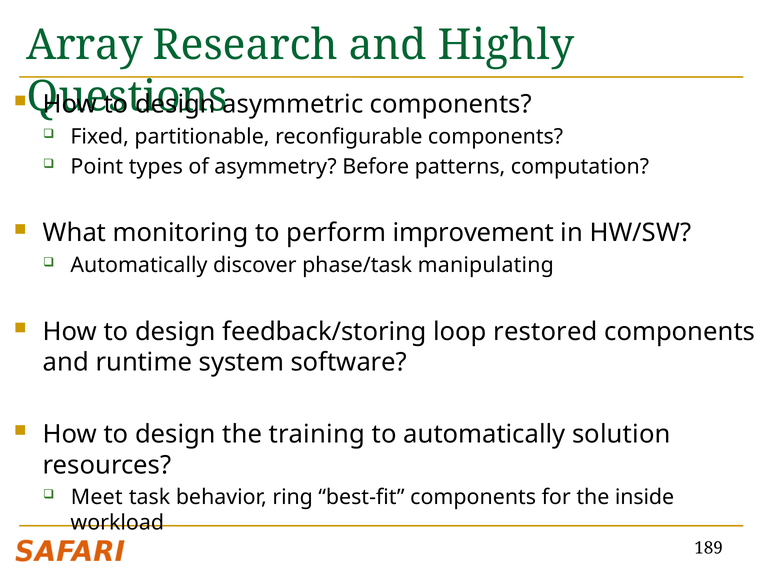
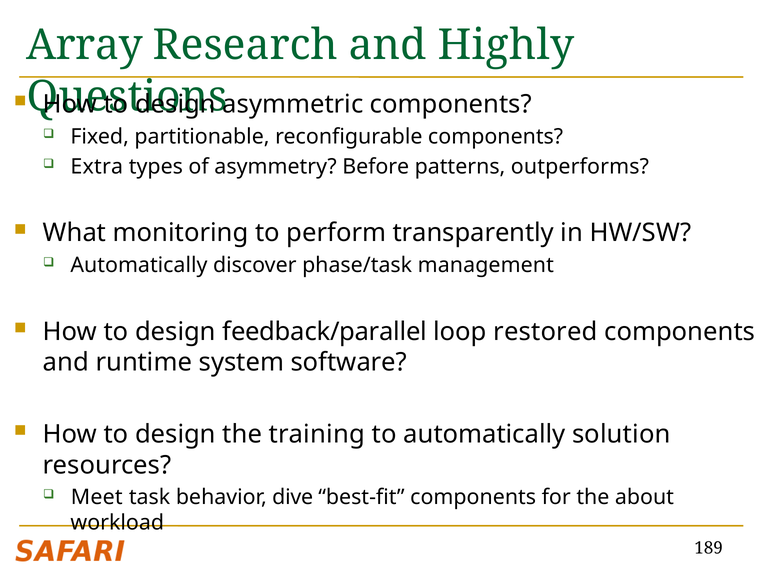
Point: Point -> Extra (97, 166)
computation: computation -> outperforms (580, 166)
improvement: improvement -> transparently (473, 233)
manipulating: manipulating -> management (486, 265)
feedback/storing: feedback/storing -> feedback/parallel (325, 332)
ring: ring -> dive (293, 497)
inside: inside -> about (644, 497)
